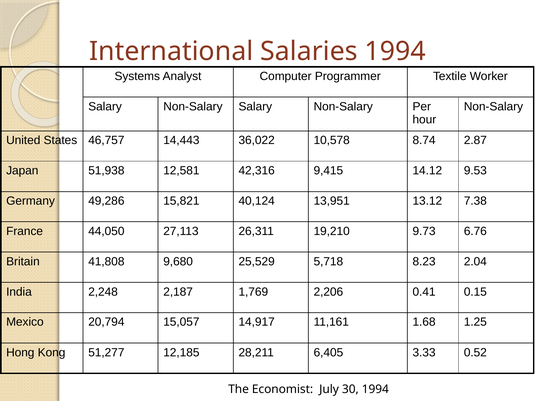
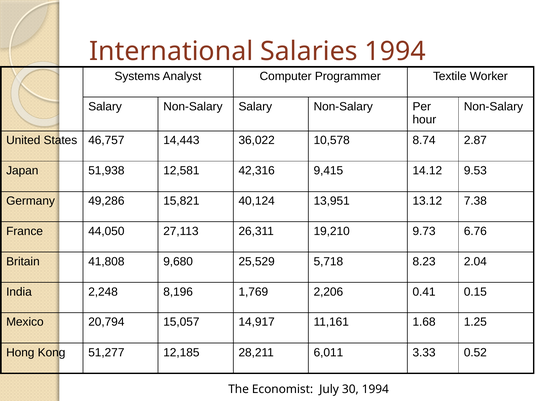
2,187: 2,187 -> 8,196 (178, 292)
6,405: 6,405 -> 6,011 (328, 353)
